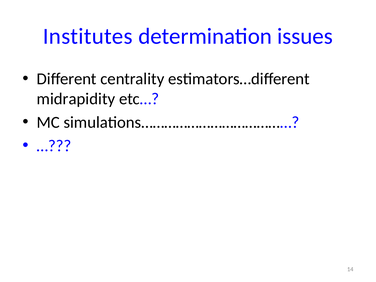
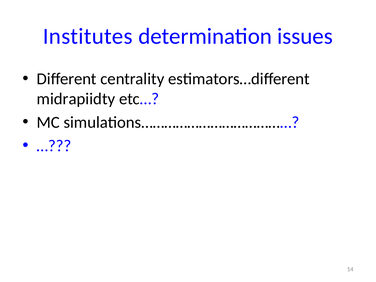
midrapidity: midrapidity -> midrapiidty (76, 99)
